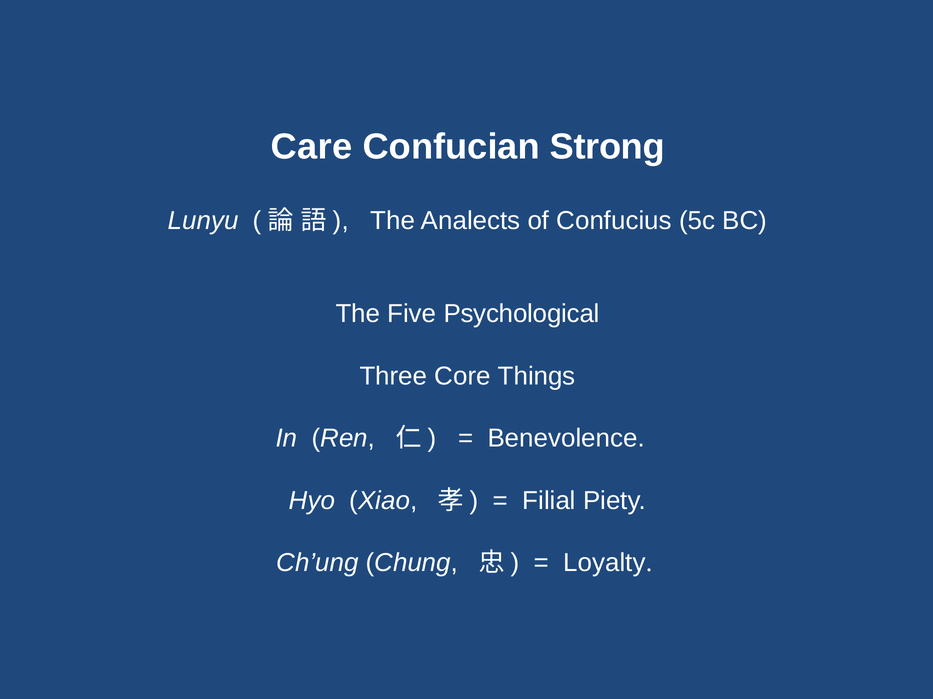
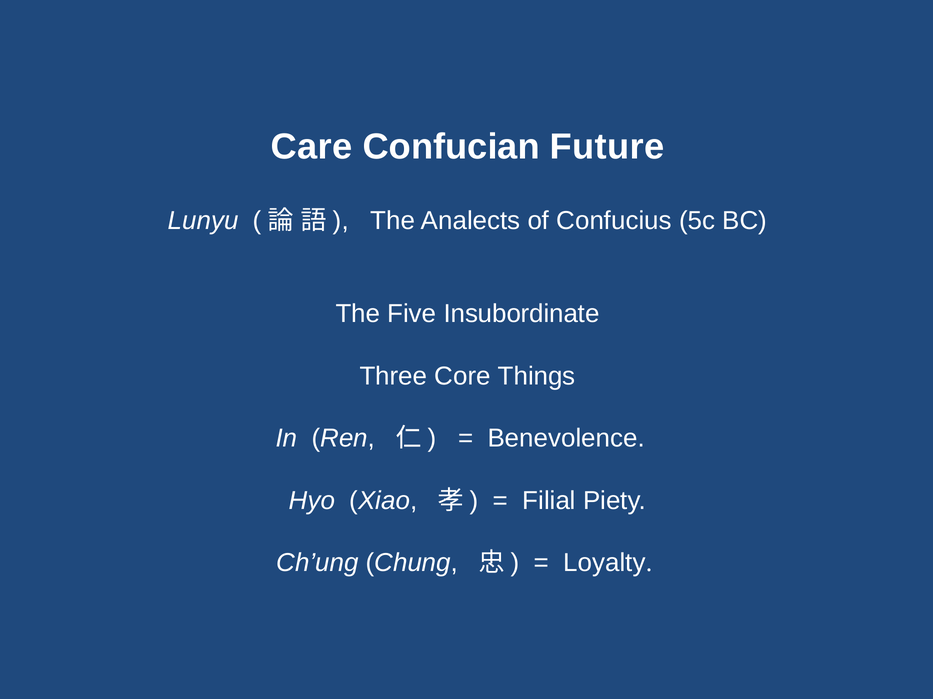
Strong: Strong -> Future (607, 147)
Psychological: Psychological -> Insubordinate (522, 314)
